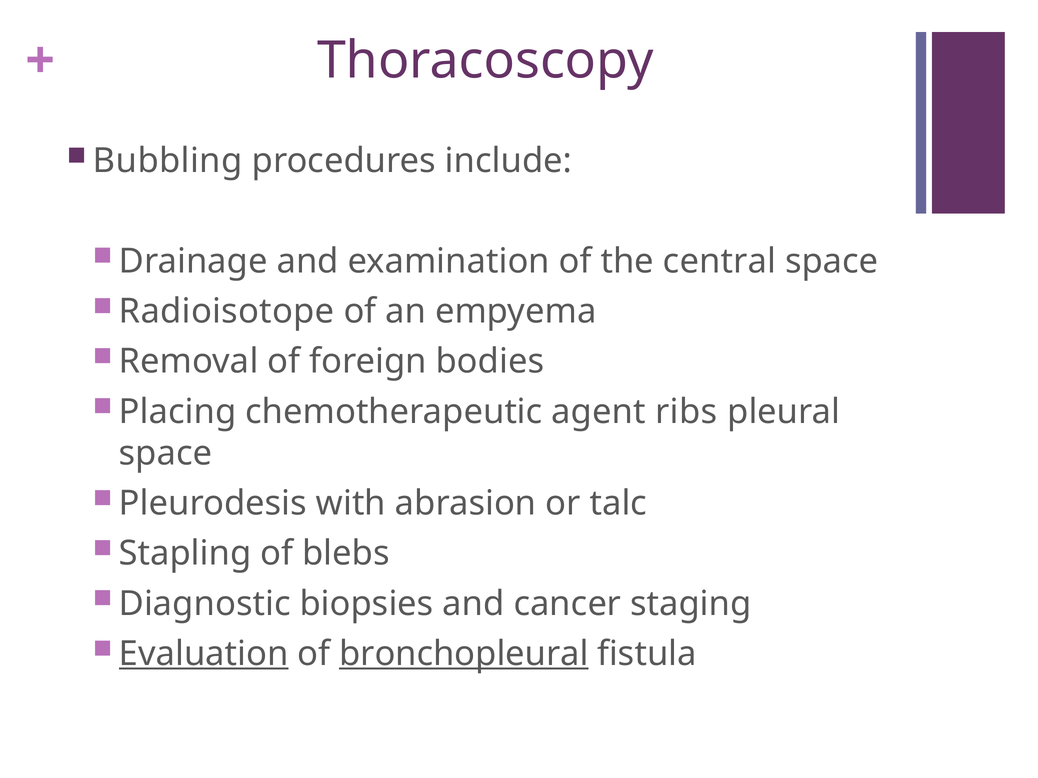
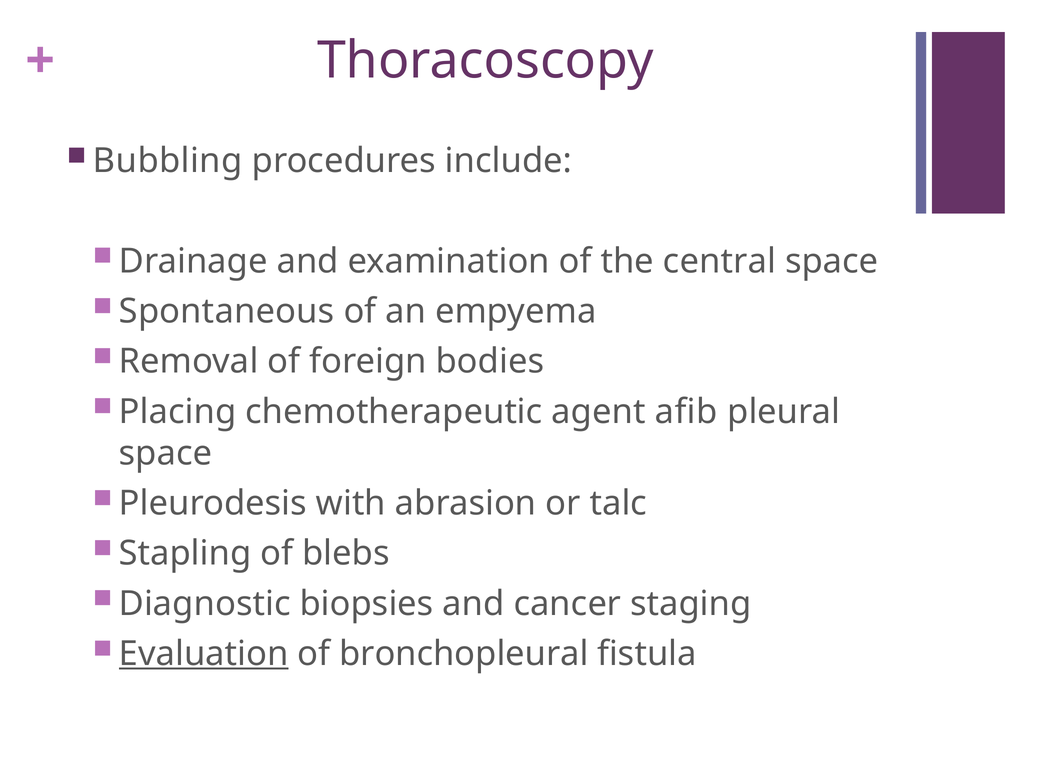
Radioisotope: Radioisotope -> Spontaneous (227, 312)
ribs: ribs -> afib (686, 412)
bronchopleural underline: present -> none (464, 654)
